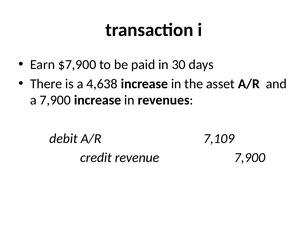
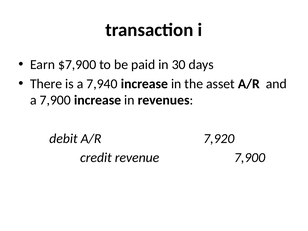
4,638: 4,638 -> 7,940 (102, 84)
7,109: 7,109 -> 7,920 (219, 139)
